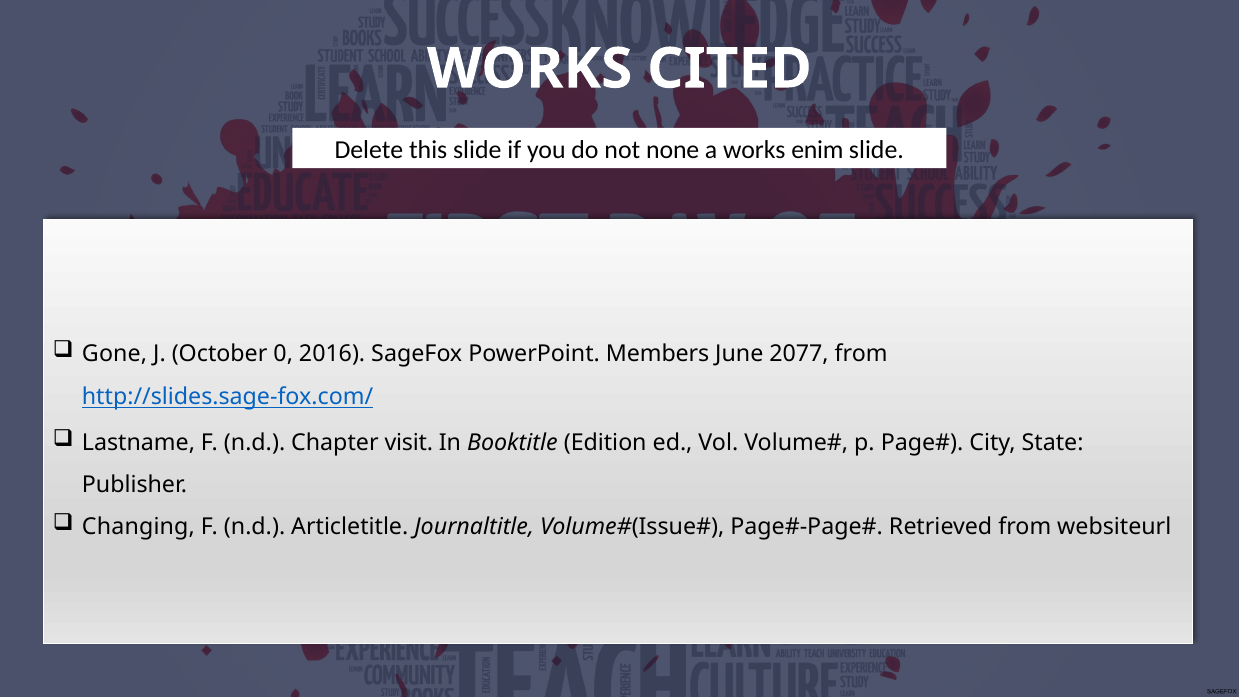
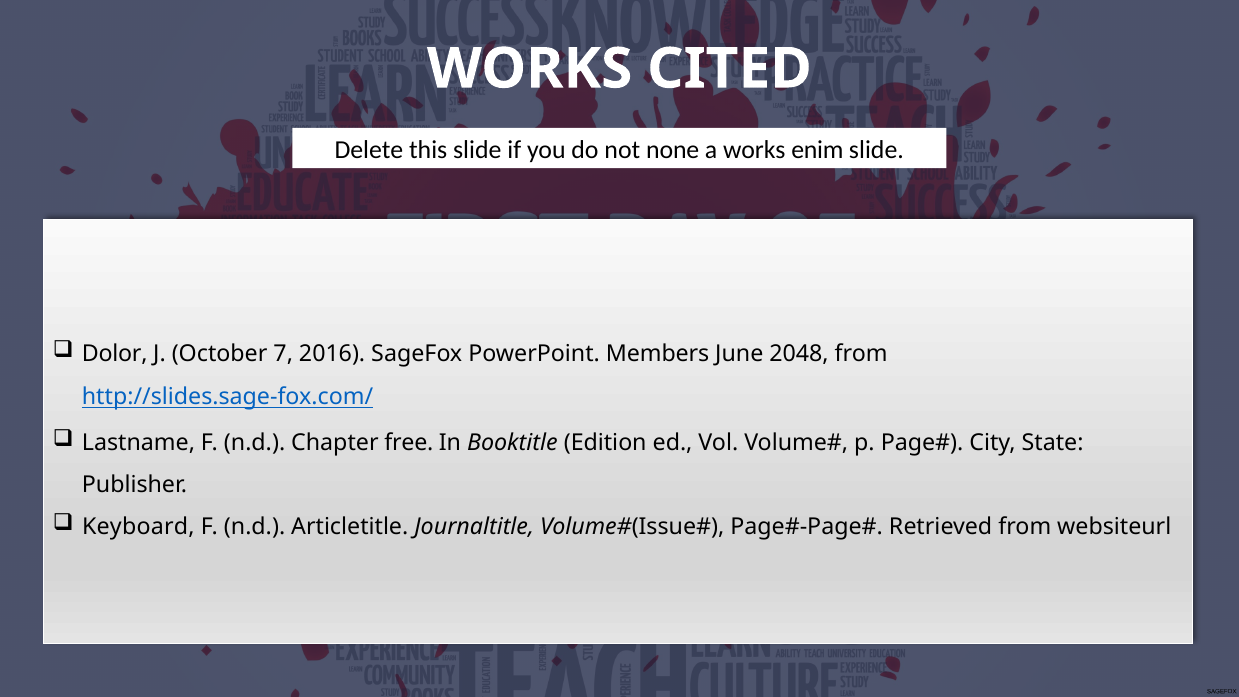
Gone: Gone -> Dolor (115, 354)
0: 0 -> 7 (283, 354)
2077: 2077 -> 2048 (799, 354)
visit: visit -> free (409, 443)
Changing: Changing -> Keyboard (138, 526)
